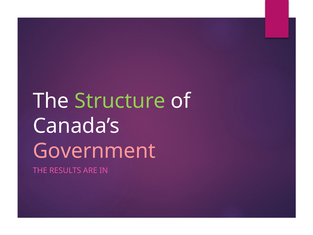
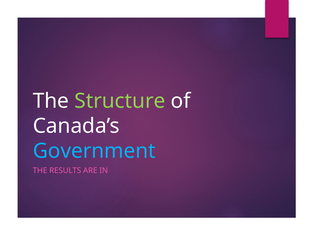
Government colour: pink -> light blue (94, 151)
